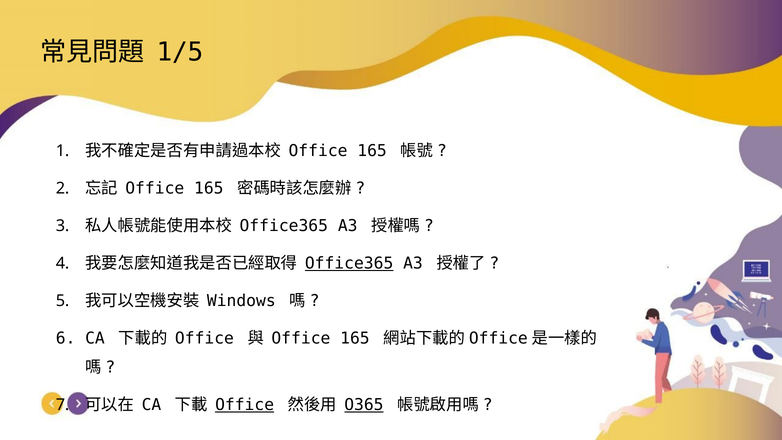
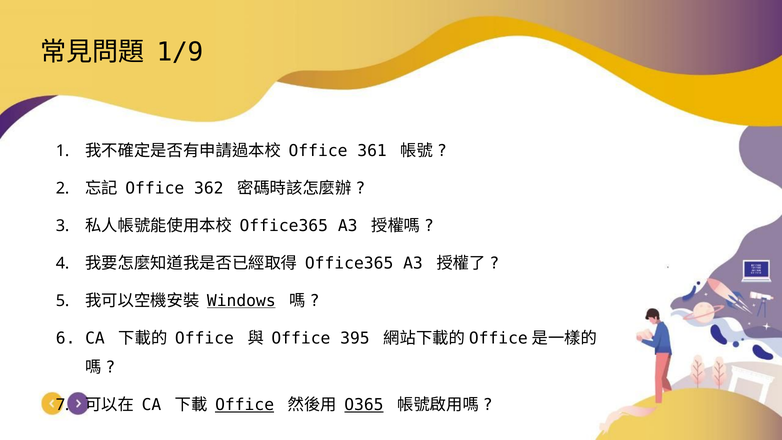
1/5: 1/5 -> 1/9 (180, 52)
165: 165 -> 361 (372, 151)
165: 165 -> 362 (209, 188)
Office365 underline: present -> none (349, 263)
Windows underline: none -> present (241, 301)
165: 165 -> 395 (355, 338)
